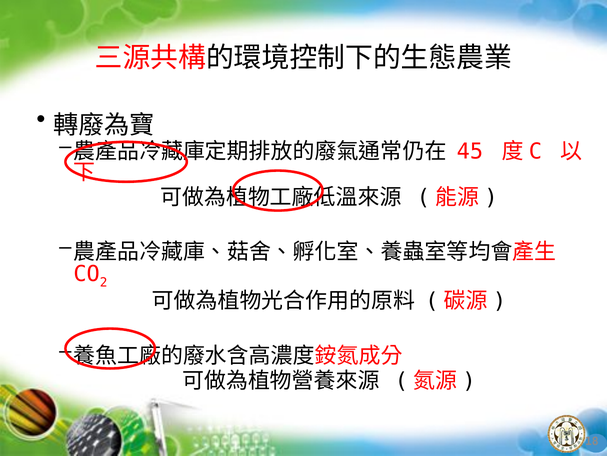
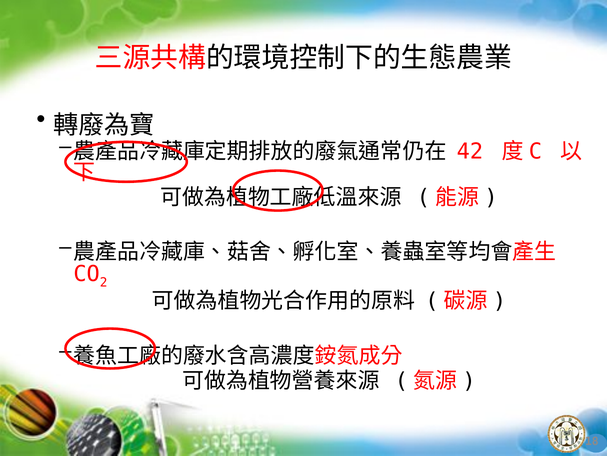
45: 45 -> 42 (470, 151)
